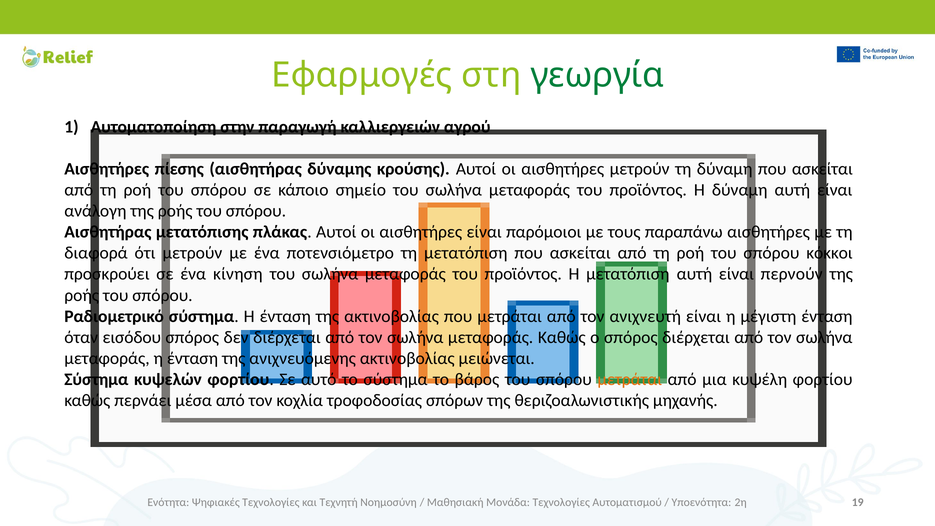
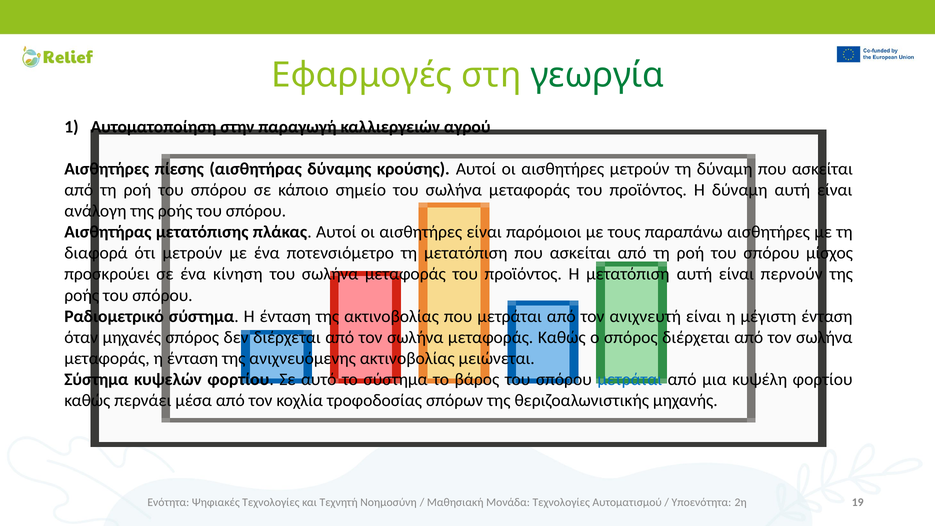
κόκκοι: κόκκοι -> μίσχος (829, 253)
εισόδου: εισόδου -> μηχανές (132, 337)
μετράται colour: orange -> blue (630, 379)
